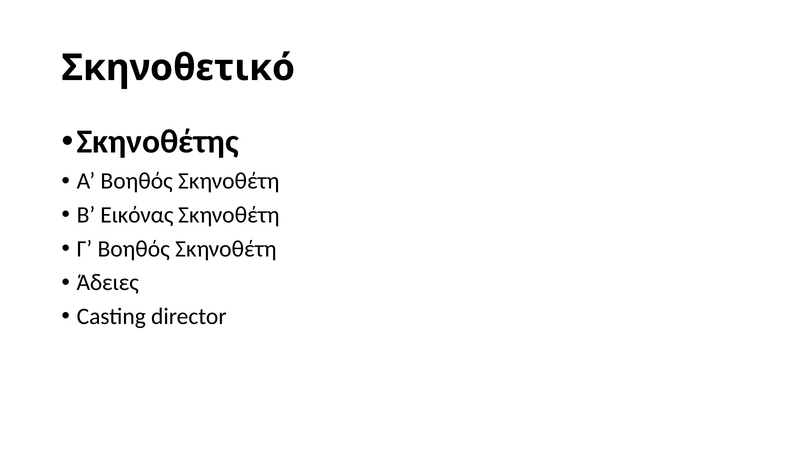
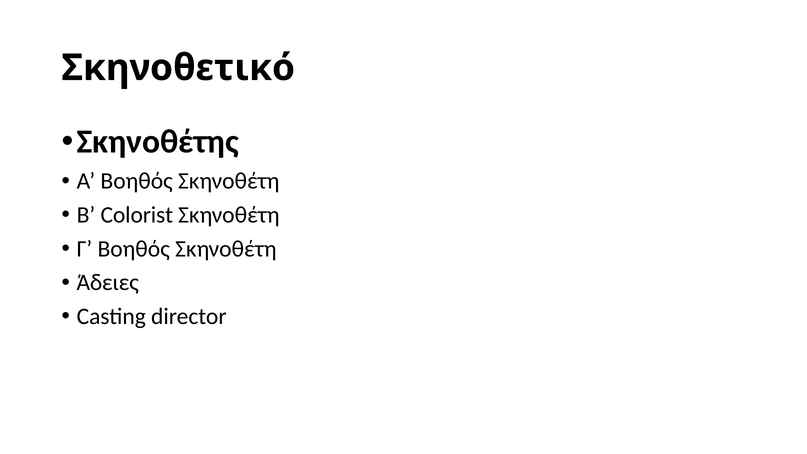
Εικόνας: Εικόνας -> Colorist (137, 215)
